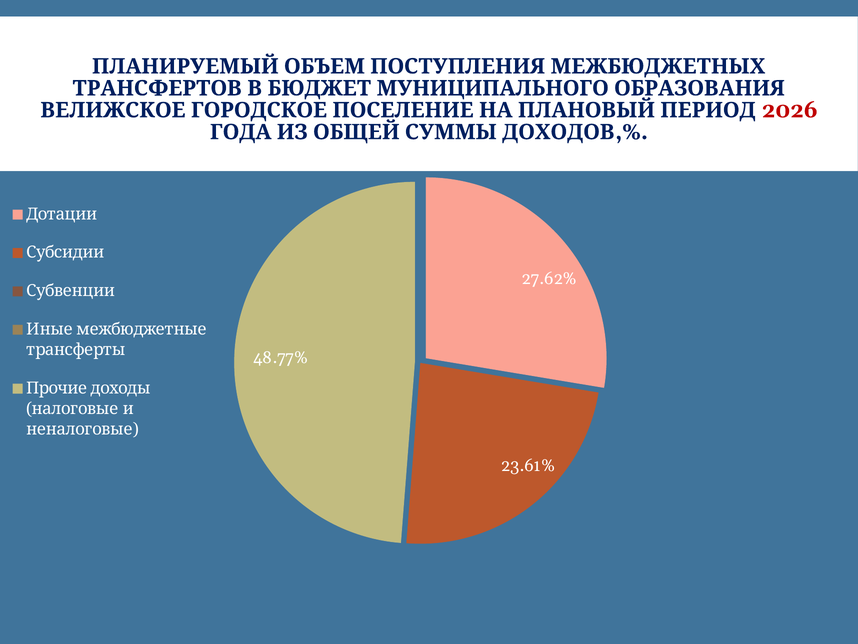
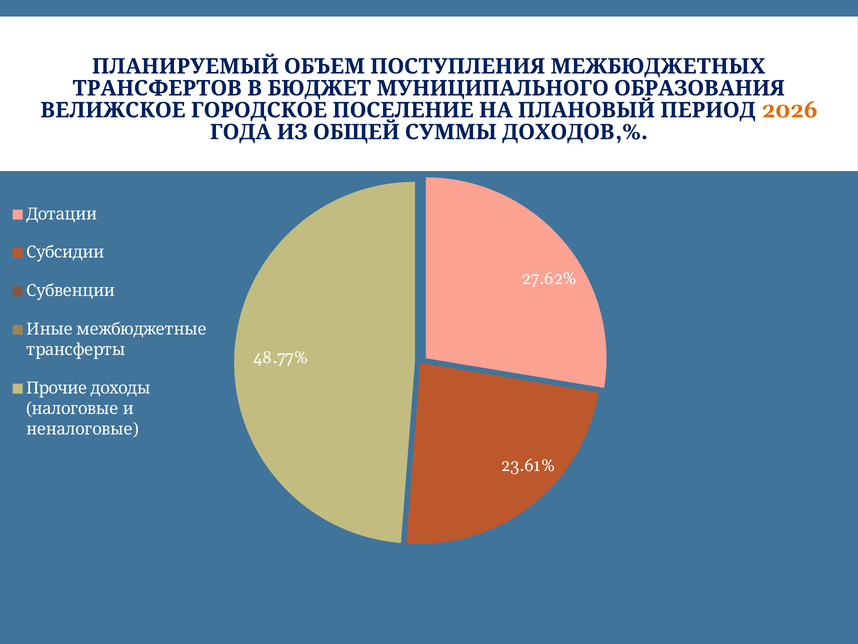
2026 colour: red -> orange (790, 110)
